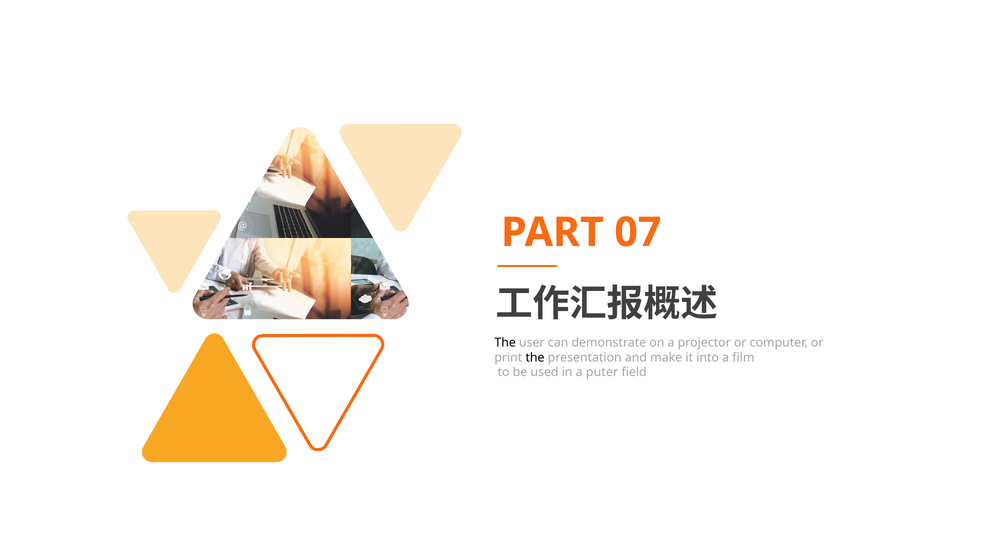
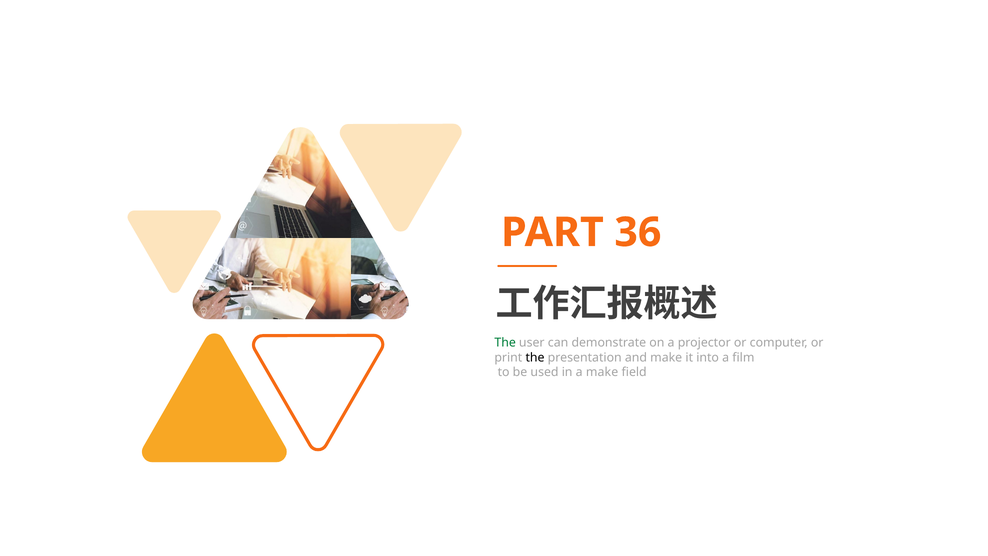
07: 07 -> 36 (638, 232)
The colour: black -> green (505, 342)
a puter: puter -> make (602, 372)
